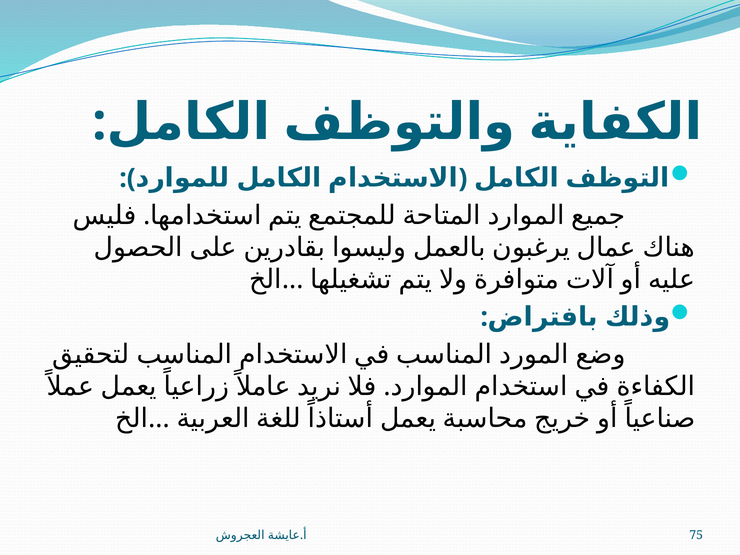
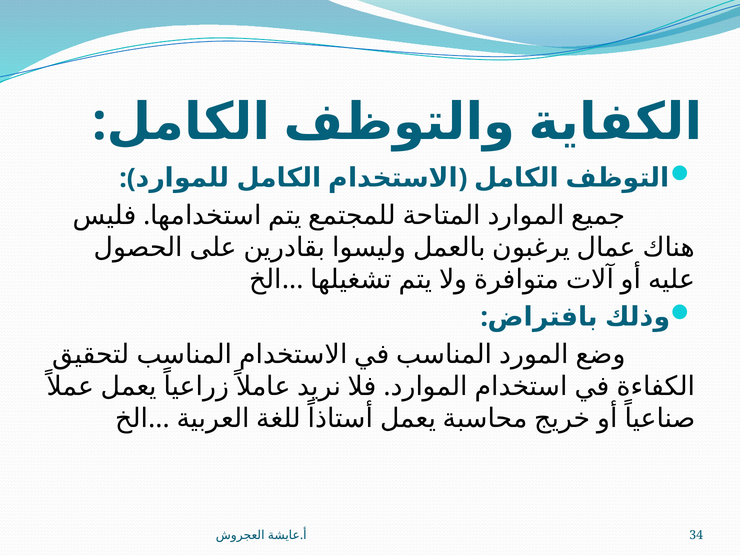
75: 75 -> 34 (696, 535)
